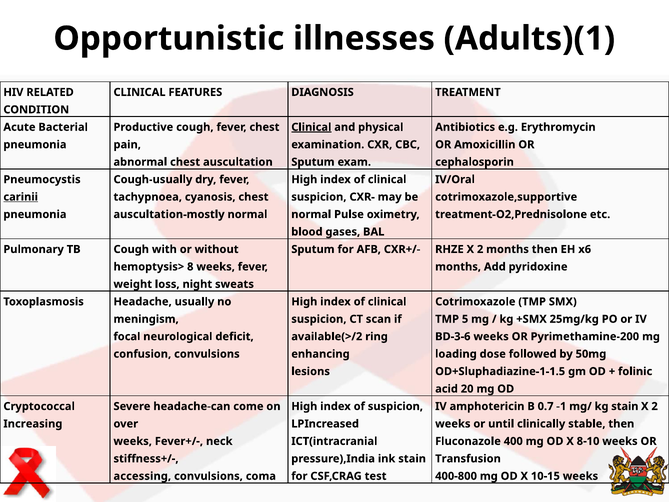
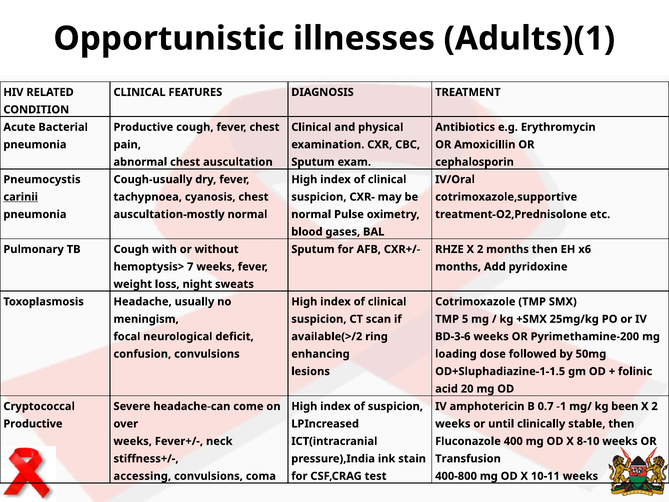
Clinical underline: present -> none (311, 127)
8: 8 -> 7 (190, 267)
kg stain: stain -> been (625, 406)
Increasing: Increasing -> Productive (33, 424)
10-15: 10-15 -> 10-11 (545, 476)
